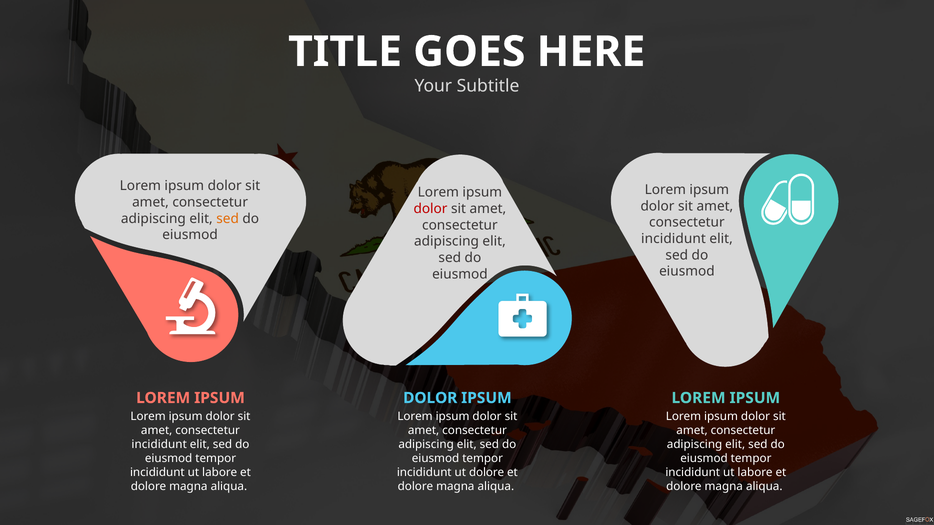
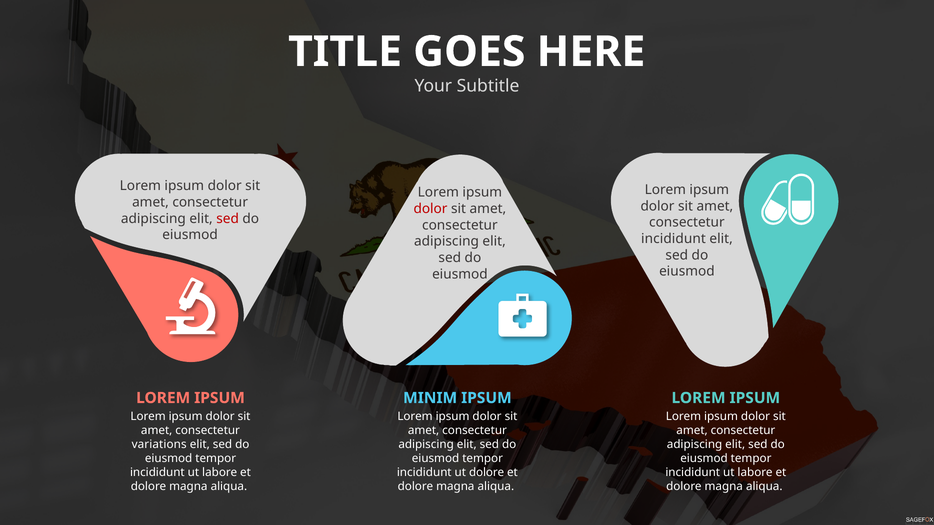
sed colour: orange -> red (228, 219)
DOLOR: DOLOR -> MINIM (430, 398)
incididunt: incididunt -> variations (159, 445)
